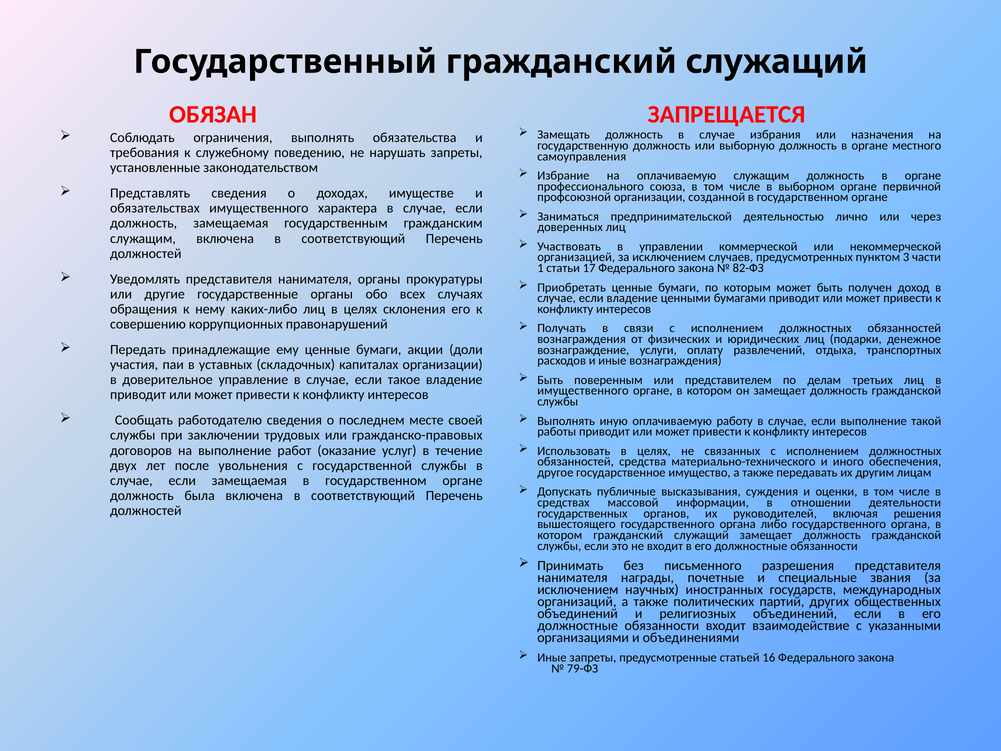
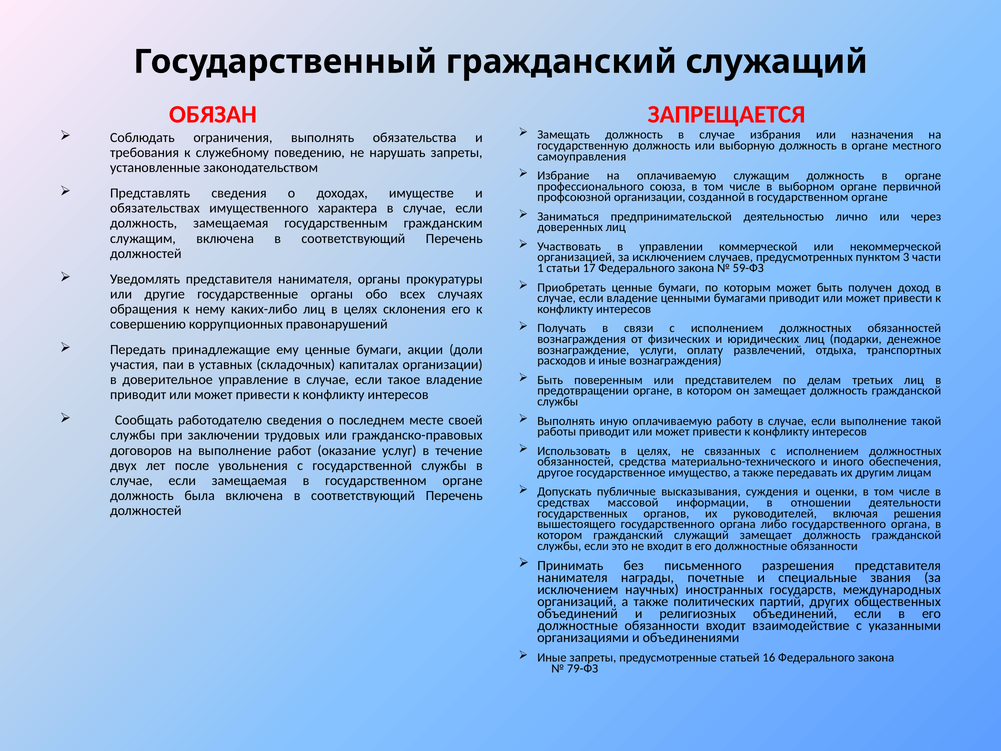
82-ФЗ: 82-ФЗ -> 59-ФЗ (748, 268)
имущественного: имущественного -> предотвращении (583, 391)
